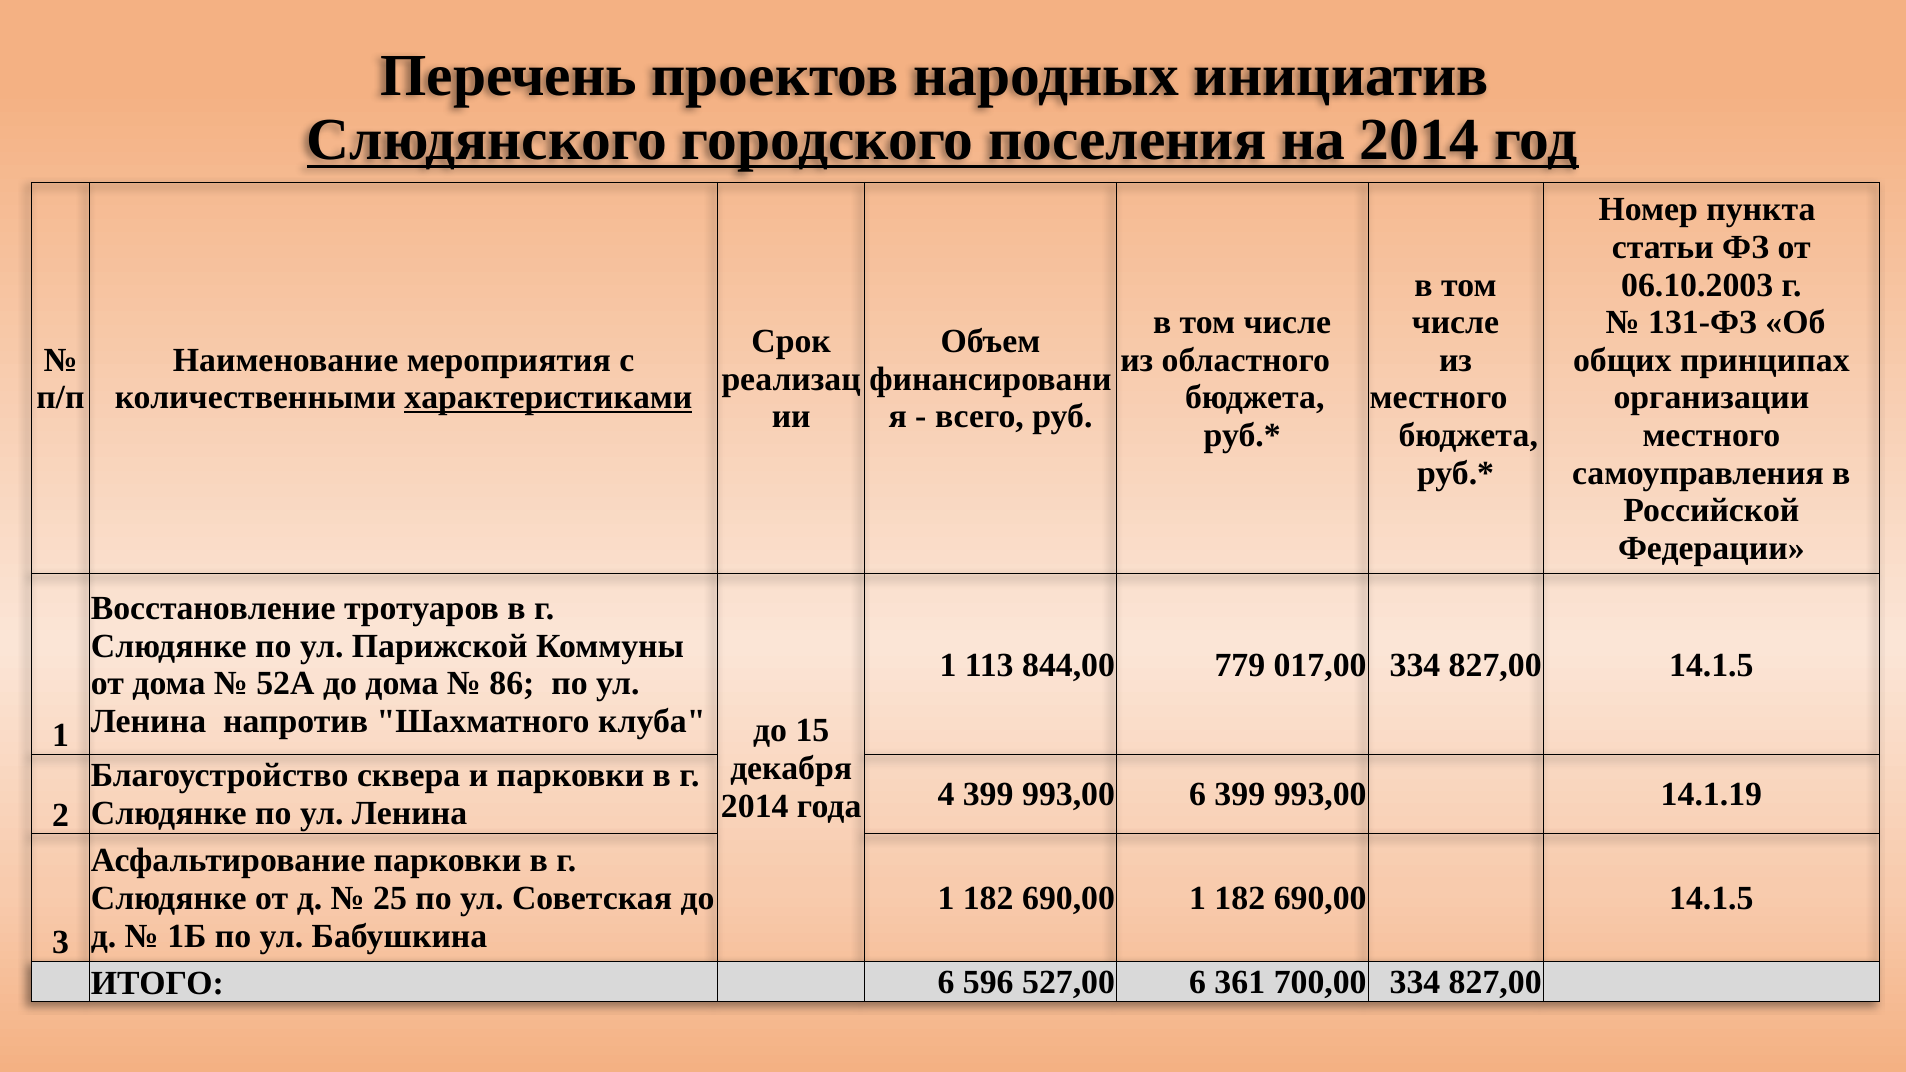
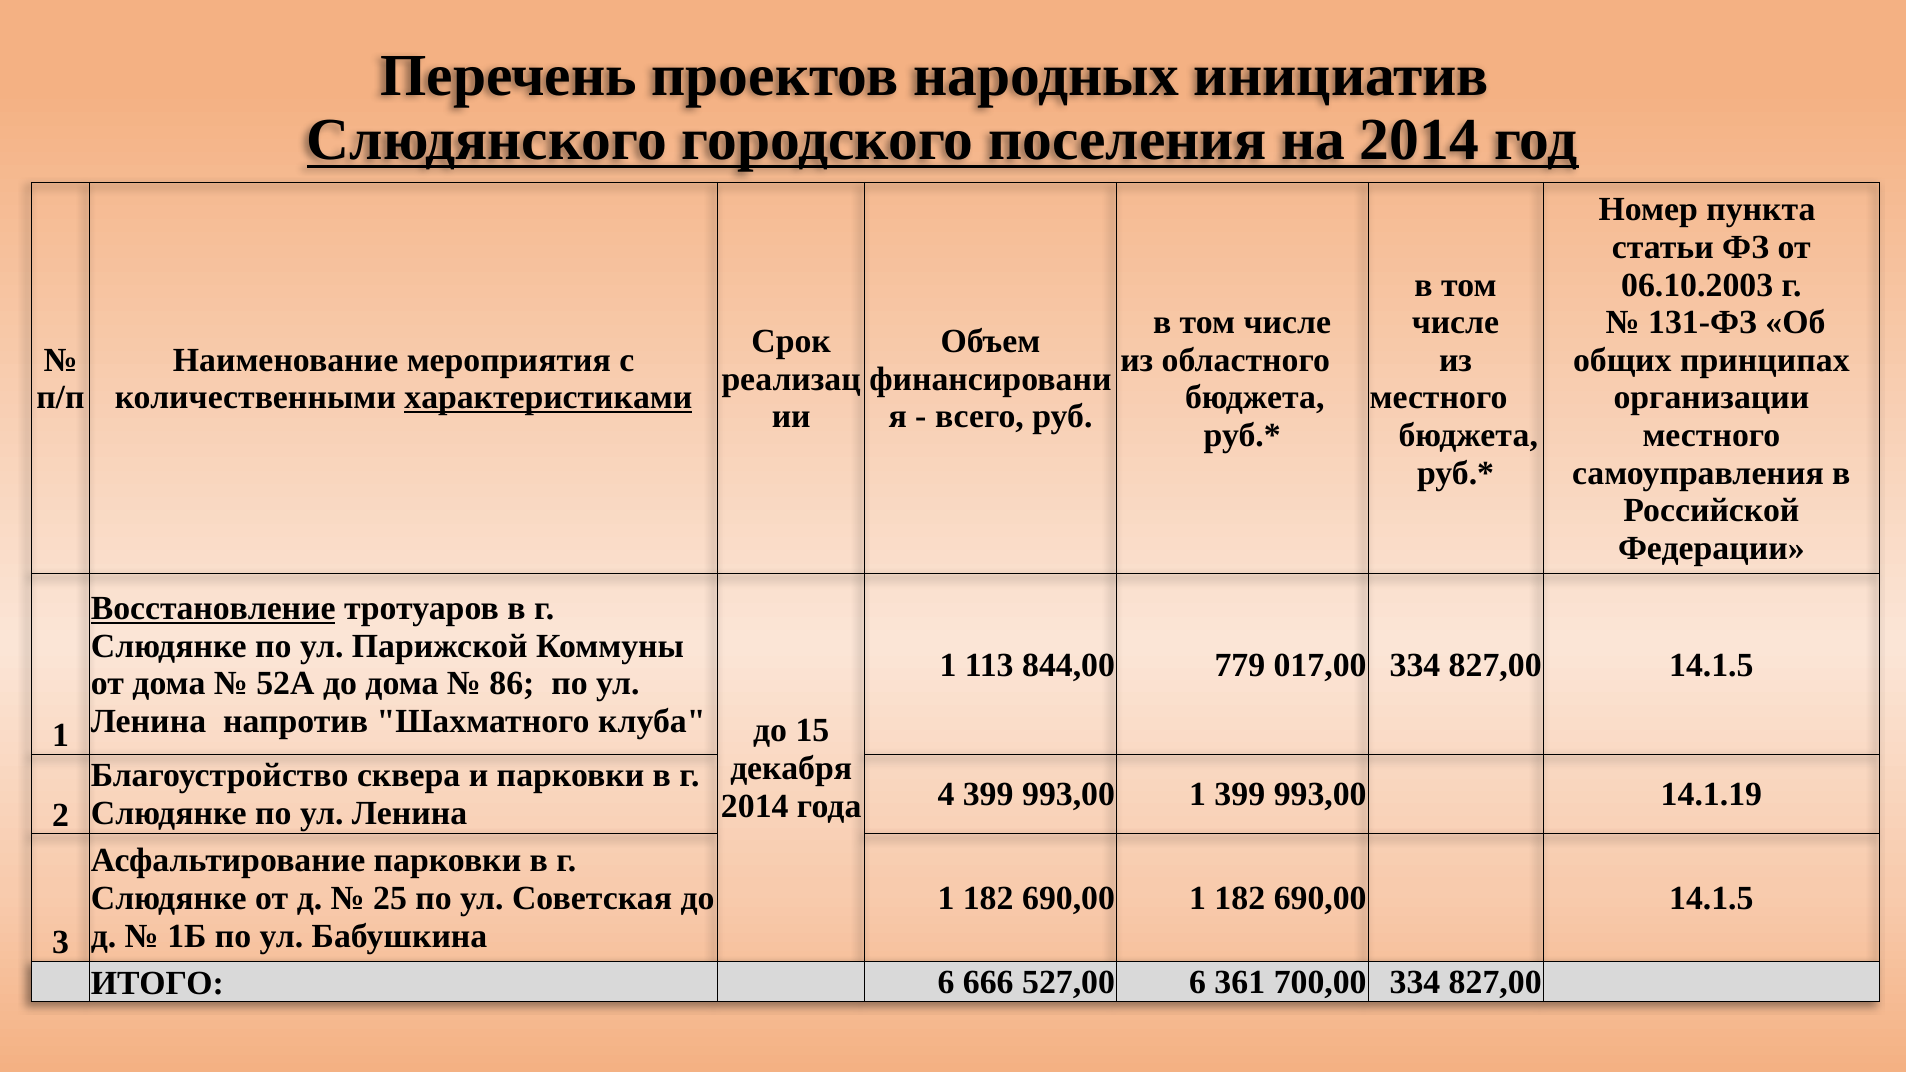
Восстановление underline: none -> present (213, 608)
993,00 6: 6 -> 1 (1198, 795)
596: 596 -> 666 (988, 982)
